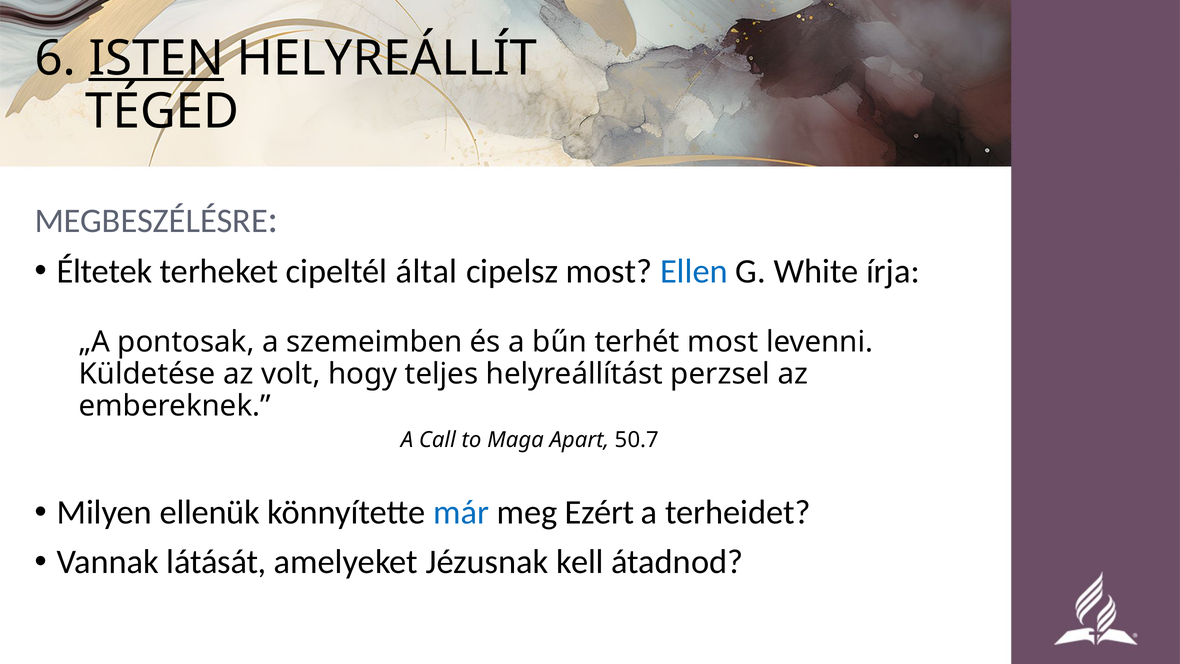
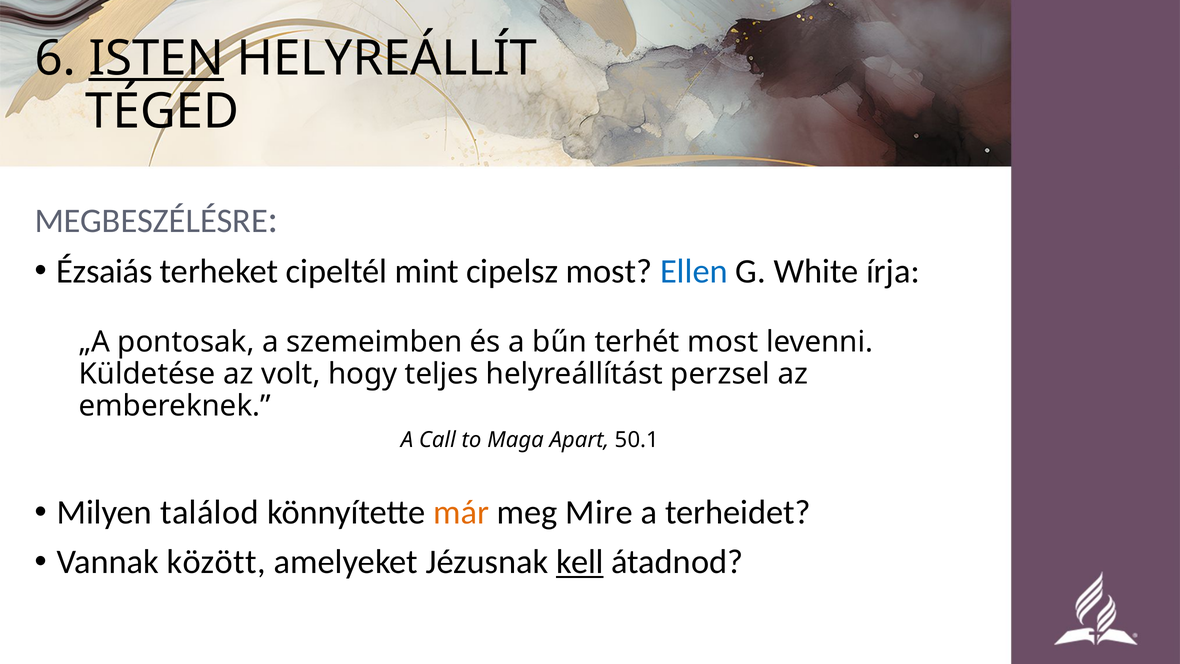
Éltetek: Éltetek -> Ézsaiás (105, 271)
által: által -> mint (427, 271)
50.7: 50.7 -> 50.1 (637, 440)
ellenük: ellenük -> találod (209, 512)
már colour: blue -> orange (461, 512)
Ezért: Ezért -> Mire (599, 512)
látását: látását -> között (216, 562)
kell underline: none -> present (580, 562)
